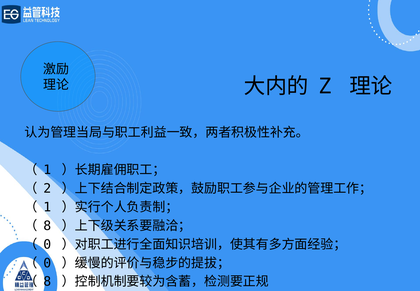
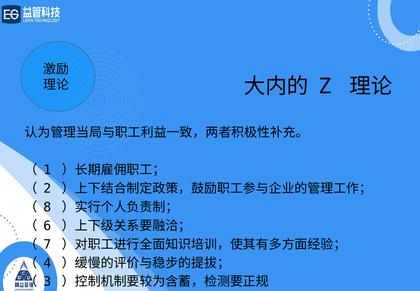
1: 1 -> 8 (47, 207)
8: 8 -> 6 (47, 226)
0: 0 -> 7 (47, 244)
0: 0 -> 4 (47, 263)
8: 8 -> 3 (47, 281)
